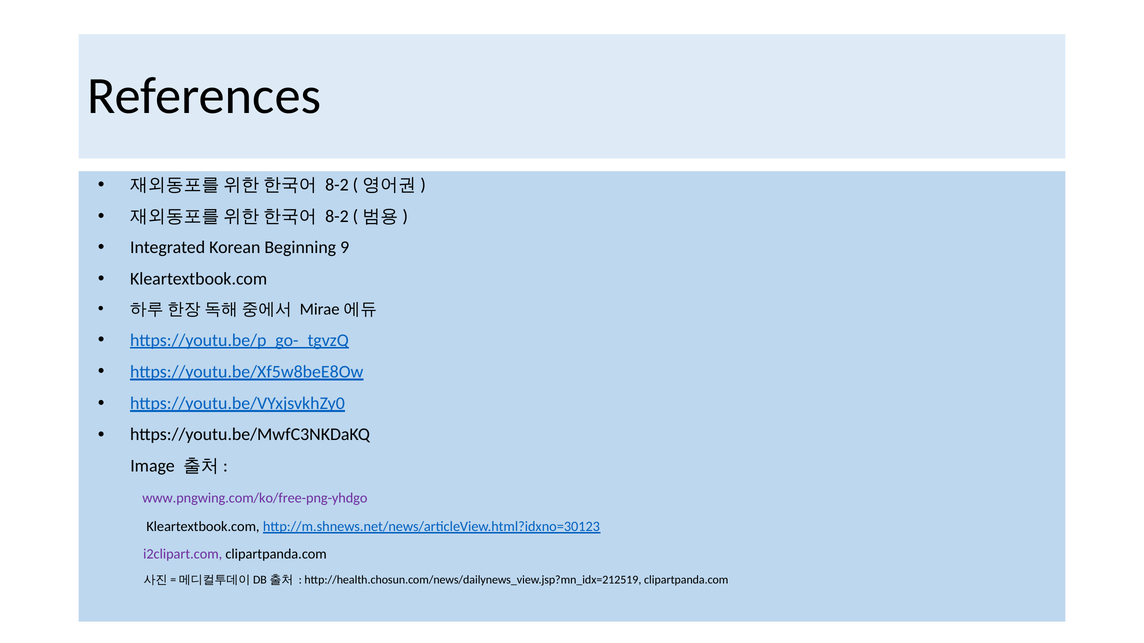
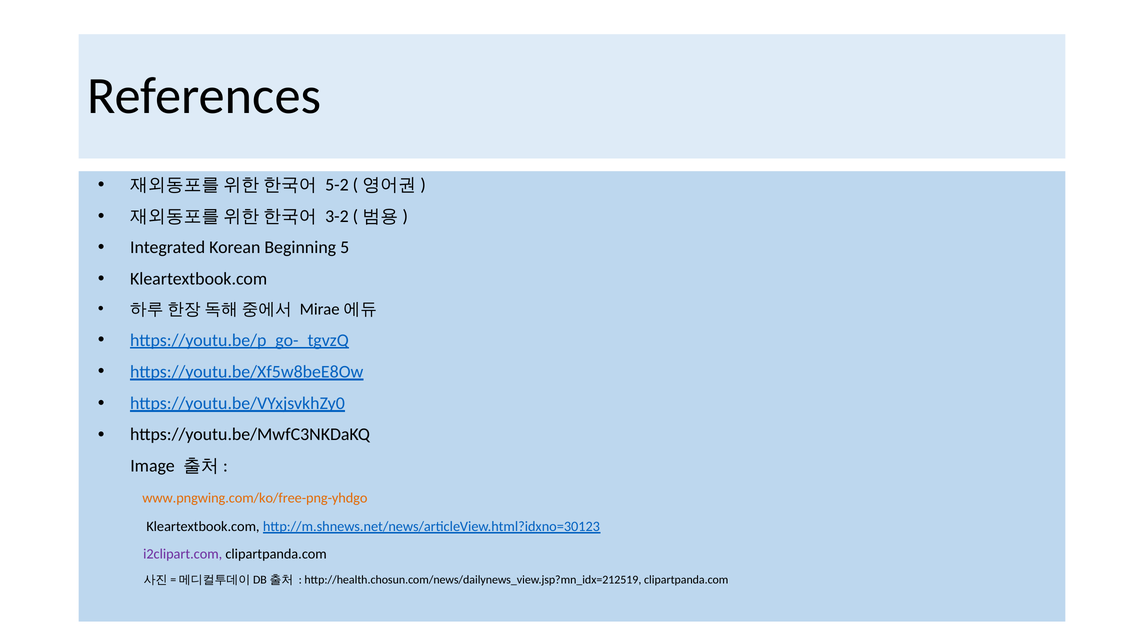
8-2: 8-2 -> 5-2 (337, 185)
8-2: 8-2 -> 3-2 (337, 216)
9: 9 -> 5 (345, 248)
www.pngwing.com/ko/free-png-yhdgo colour: purple -> orange (255, 499)
